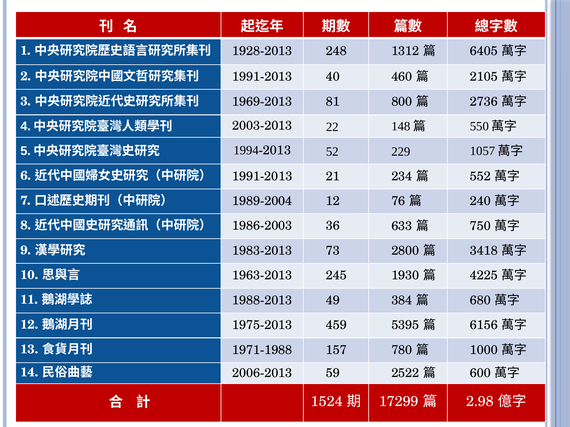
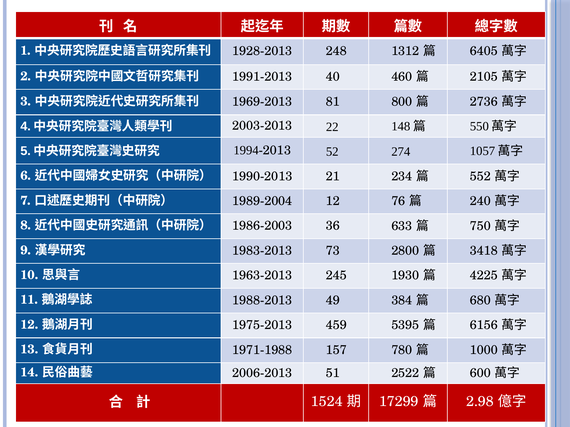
229: 229 -> 274 (401, 152)
1991-2013: 1991-2013 -> 1990-2013 (262, 176)
59: 59 -> 51 (333, 373)
